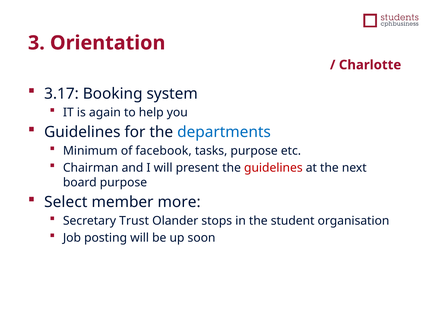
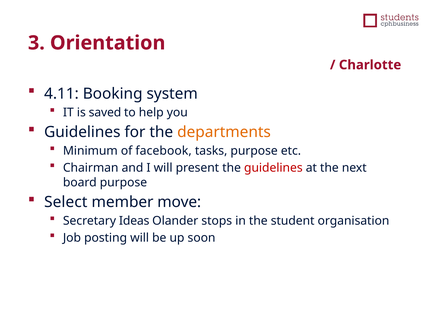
3.17: 3.17 -> 4.11 (61, 94)
again: again -> saved (105, 112)
departments colour: blue -> orange (224, 132)
more: more -> move (179, 202)
Trust: Trust -> Ideas (134, 221)
